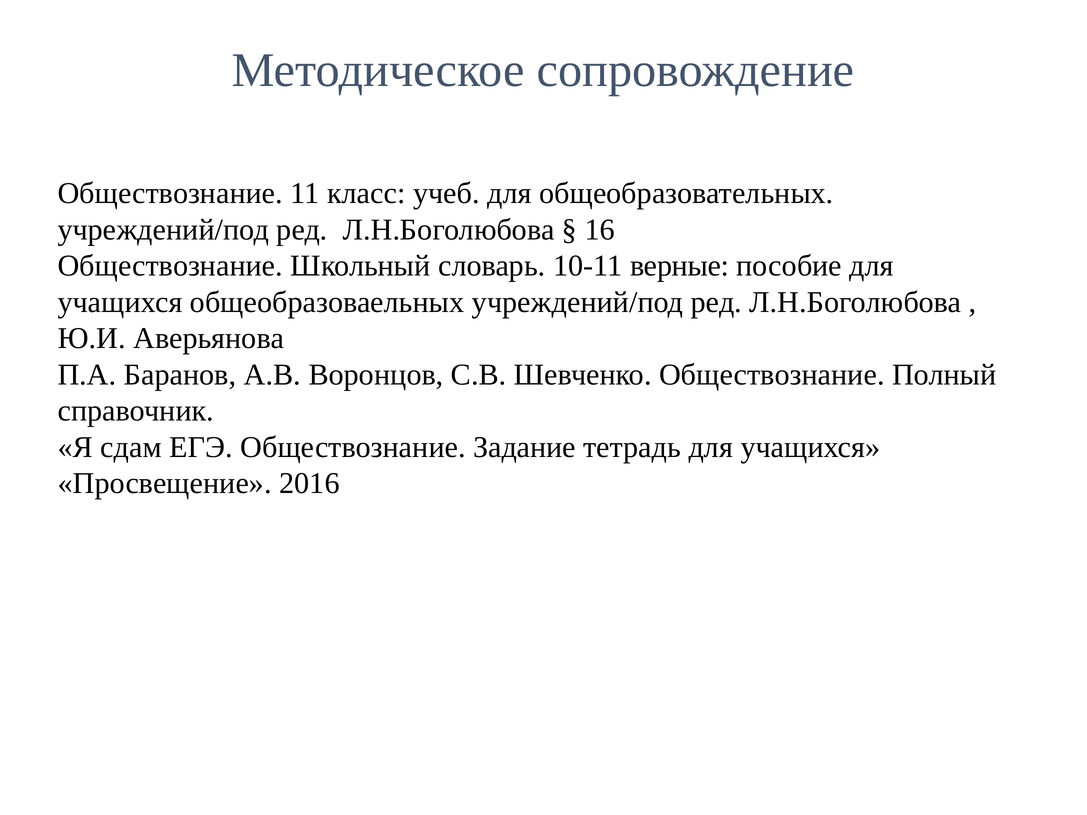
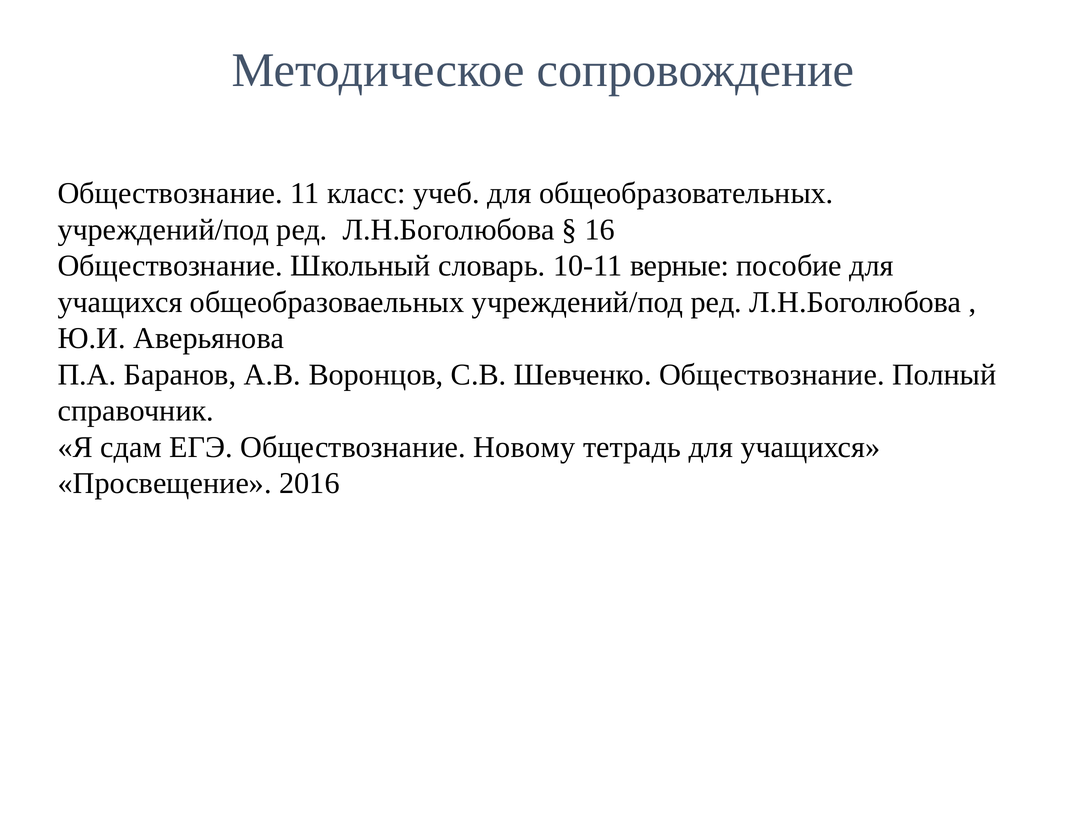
Задание: Задание -> Новому (524, 447)
